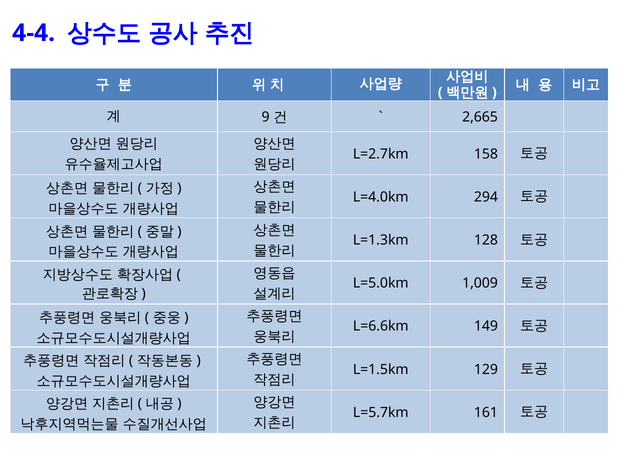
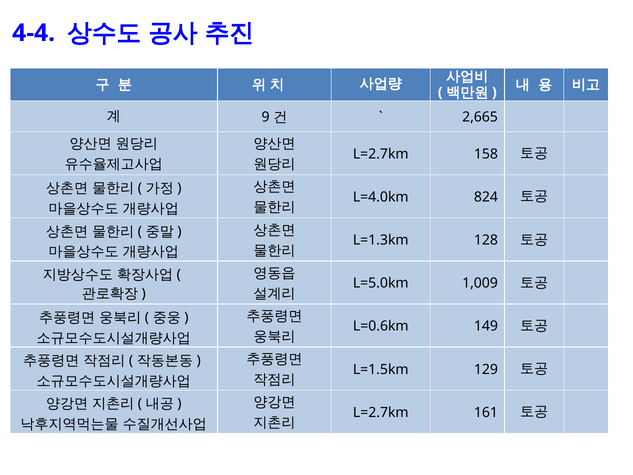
294: 294 -> 824 (486, 197)
L=6.6km: L=6.6km -> L=0.6km (381, 326)
L=5.7km: L=5.7km -> L=2.7km (381, 412)
